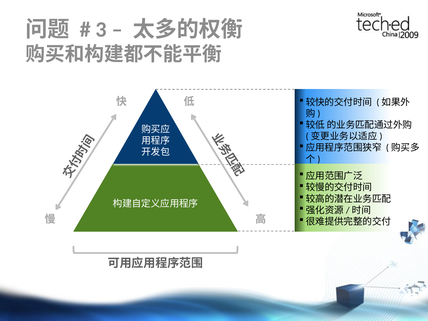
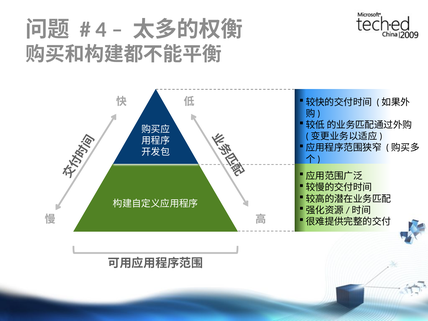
3: 3 -> 4 (101, 30)
